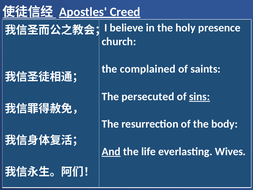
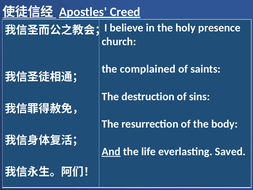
persecuted: persecuted -> destruction (148, 96)
sins underline: present -> none (200, 96)
Wives: Wives -> Saved (230, 151)
